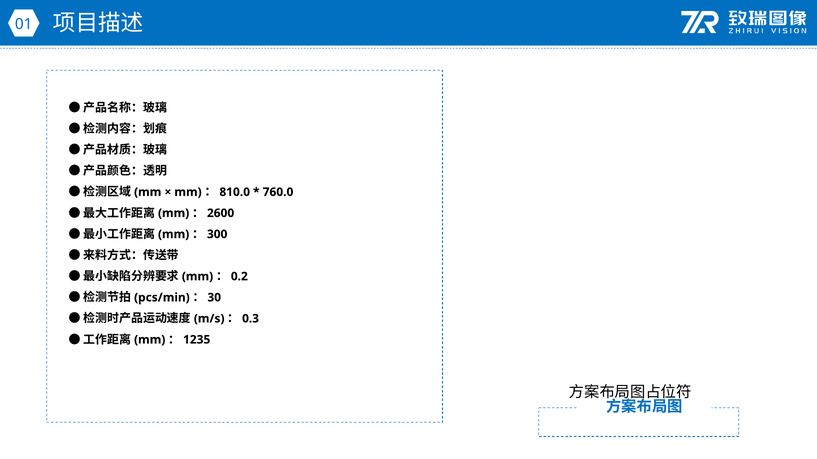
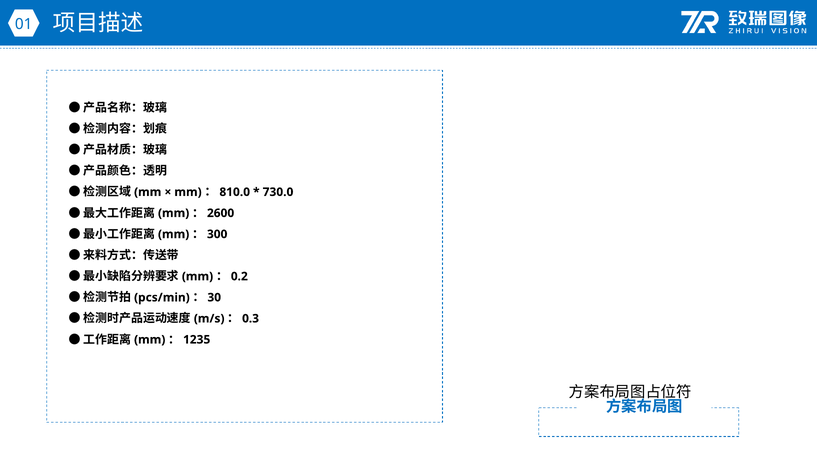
760.0: 760.0 -> 730.0 (278, 192)
